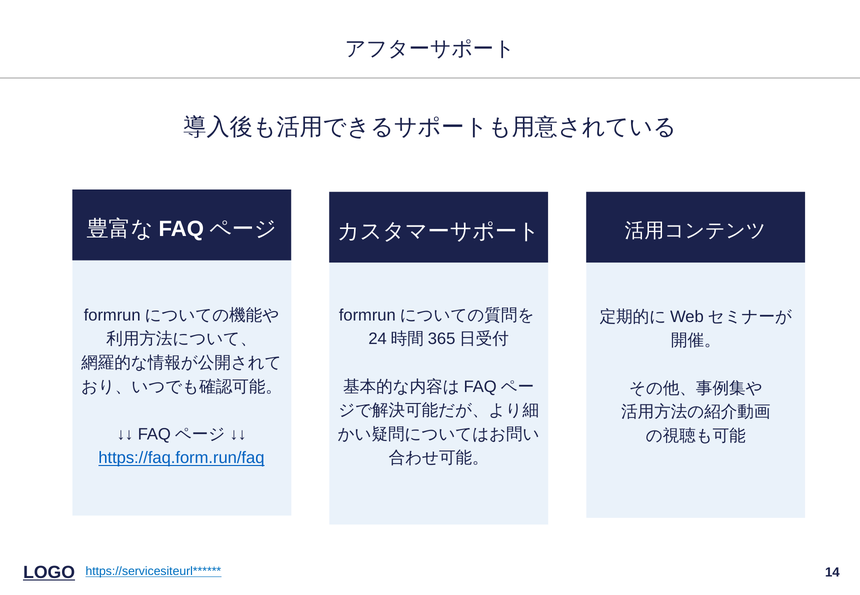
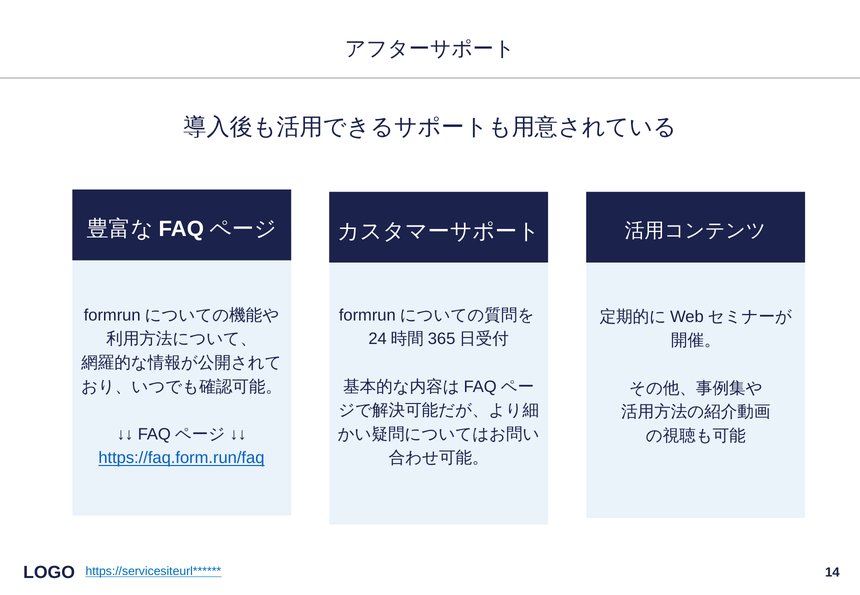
LOGO underline: present -> none (49, 573)
